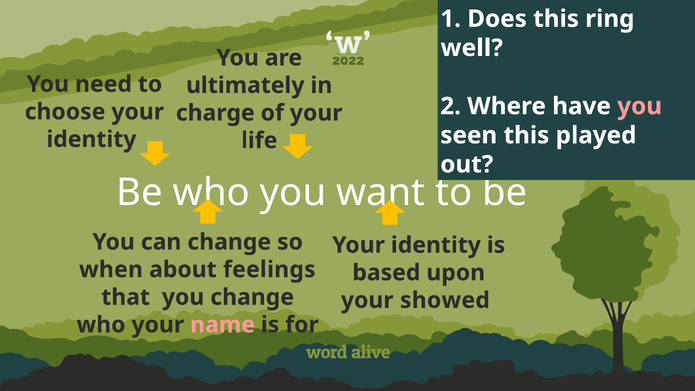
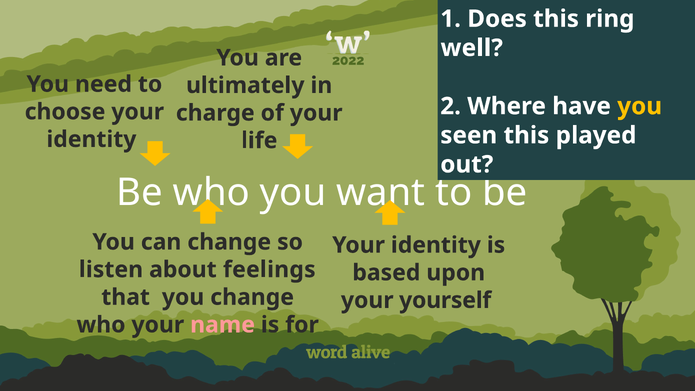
you colour: pink -> yellow (640, 106)
when: when -> listen (111, 270)
showed: showed -> yourself (445, 300)
